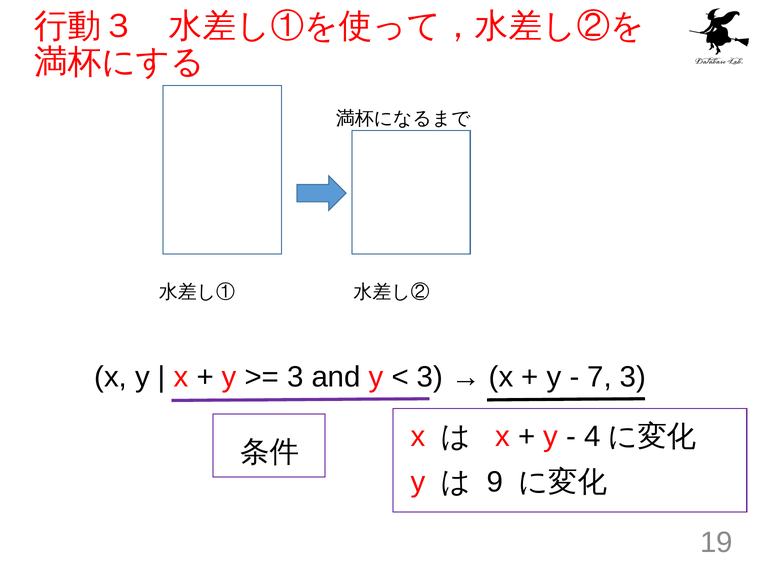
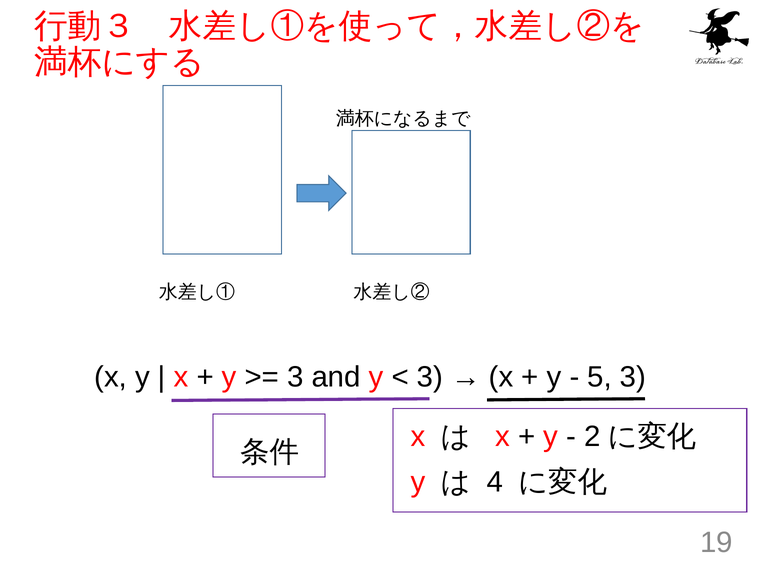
7: 7 -> 5 (600, 377)
4: 4 -> 2 (592, 437)
9: 9 -> 4 (495, 483)
